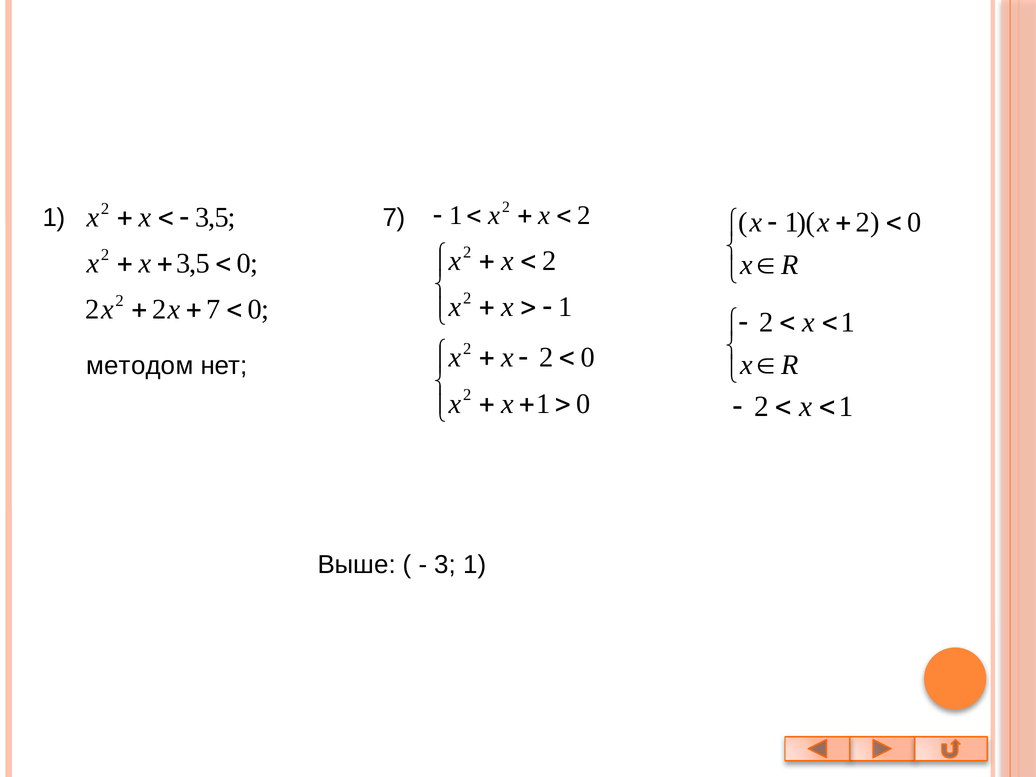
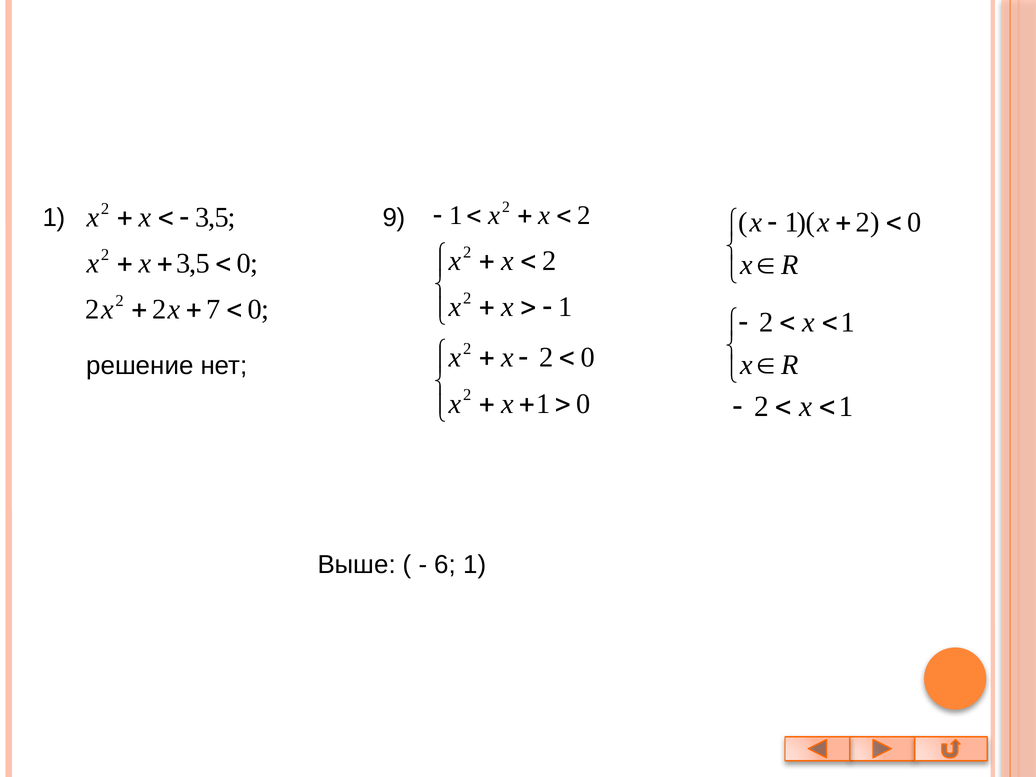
7: 7 -> 9 (394, 218)
методом: методом -> решение (140, 366)
3: 3 -> 6 (445, 565)
